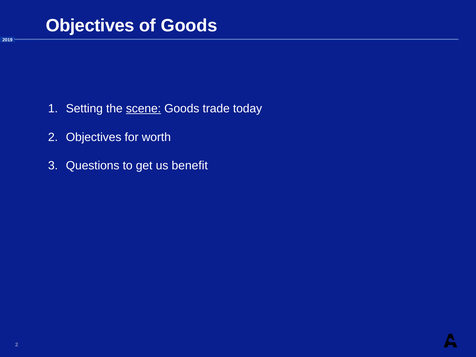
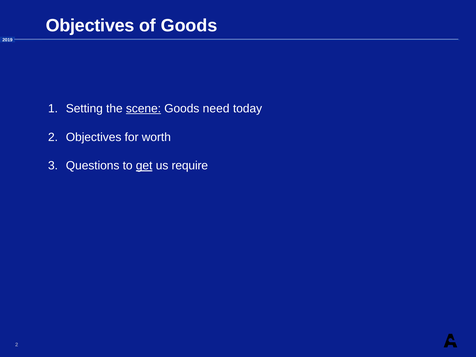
trade: trade -> need (216, 109)
get underline: none -> present (144, 166)
benefit: benefit -> require (190, 166)
